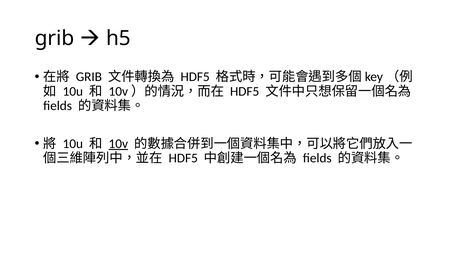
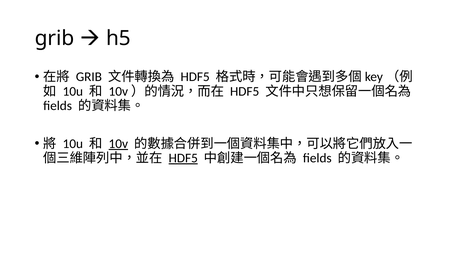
HDF5 underline: none -> present (183, 158)
